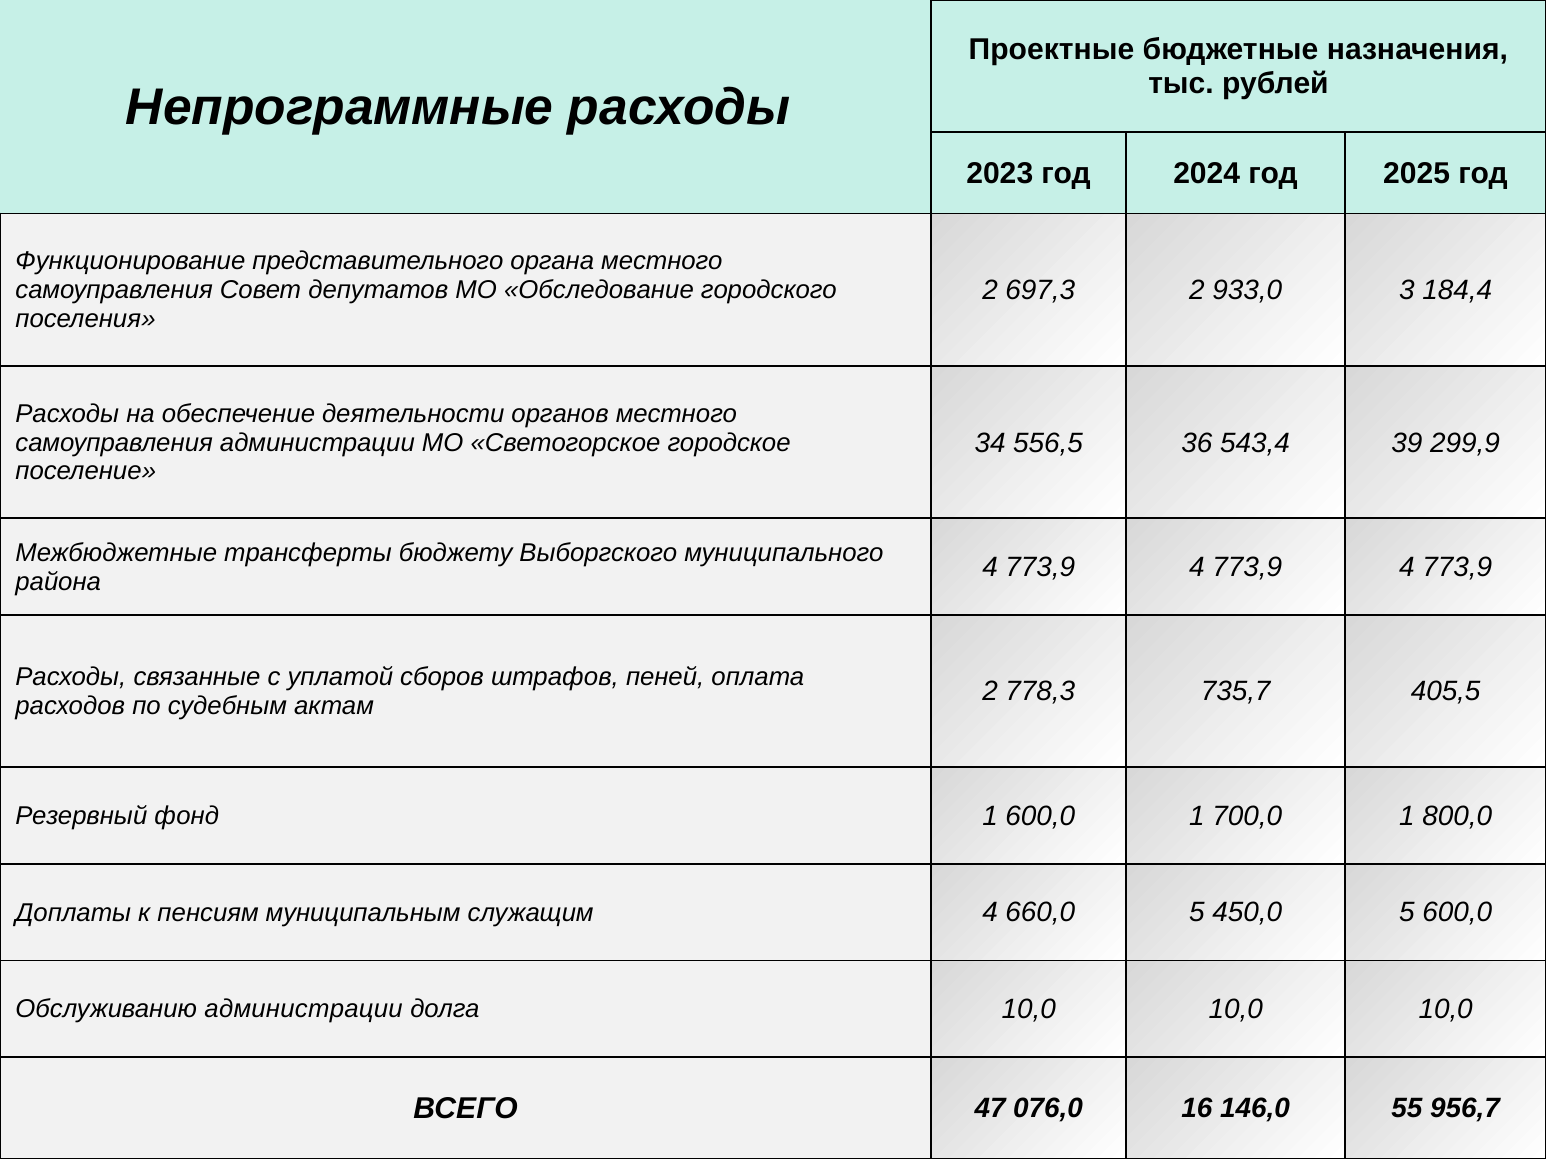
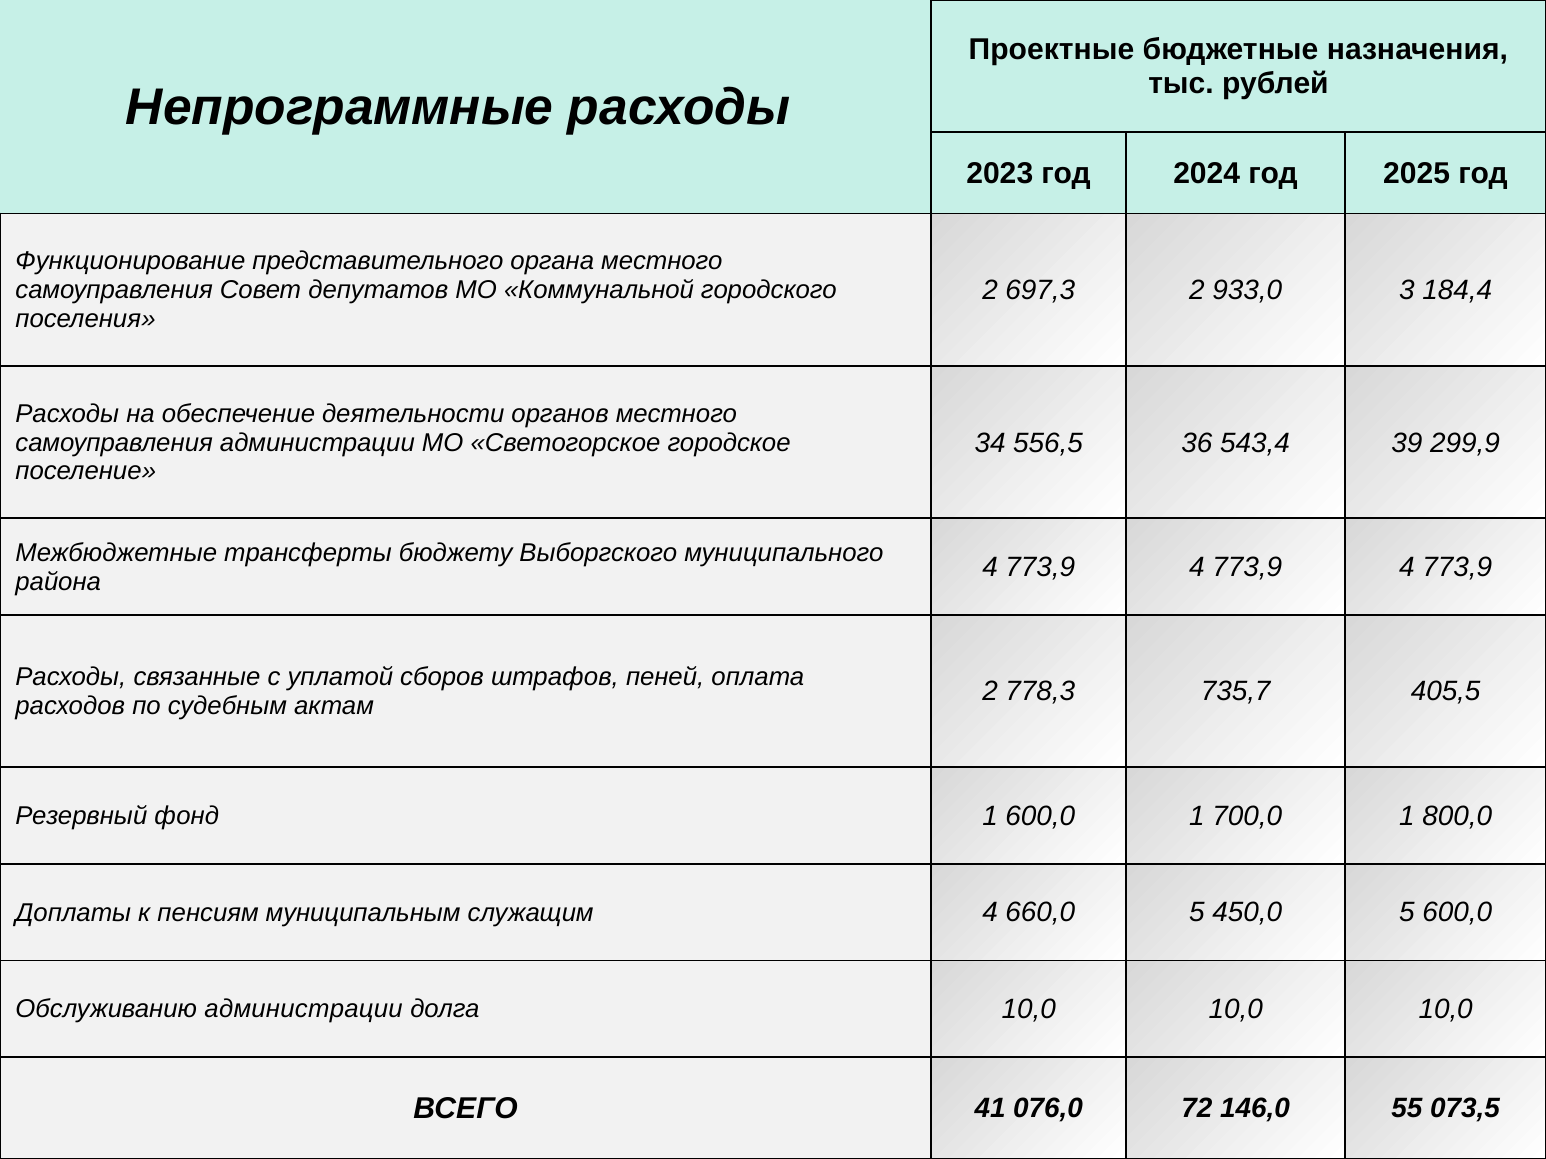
Обследование: Обследование -> Коммунальной (599, 290)
47: 47 -> 41 (990, 1109)
16: 16 -> 72 (1197, 1109)
956,7: 956,7 -> 073,5 (1465, 1109)
